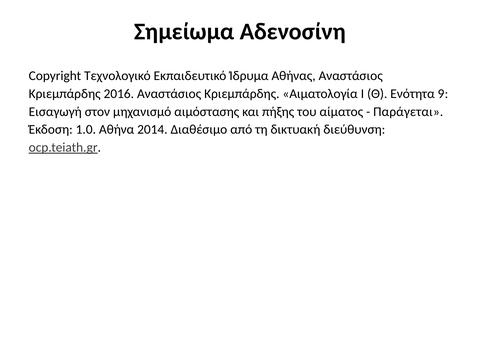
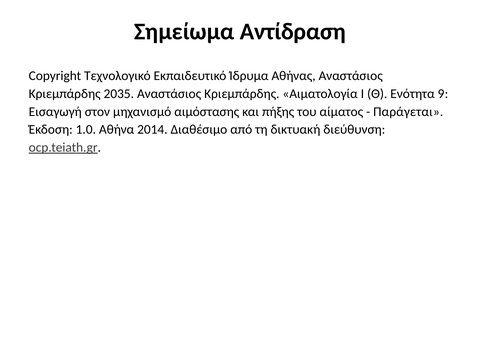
Αδενοσίνη: Αδενοσίνη -> Αντίδραση (293, 32)
2016: 2016 -> 2035 (119, 94)
